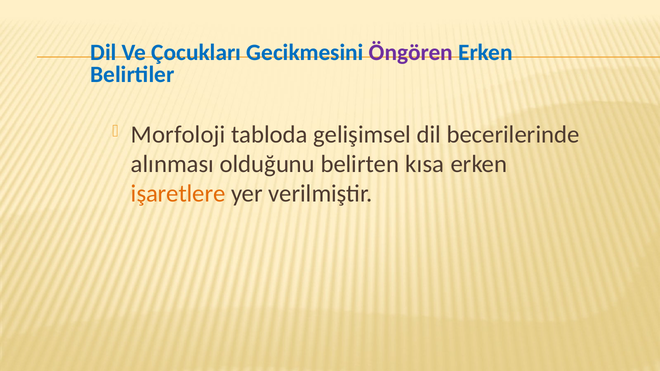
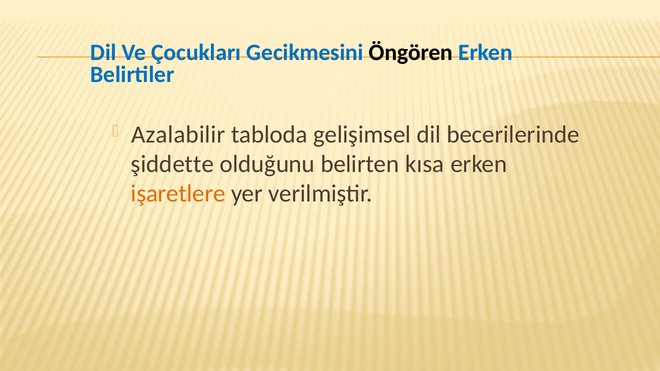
Öngören colour: purple -> black (411, 52)
Morfoloji: Morfoloji -> Azalabilir (178, 135)
alınması: alınması -> şiddette (172, 164)
